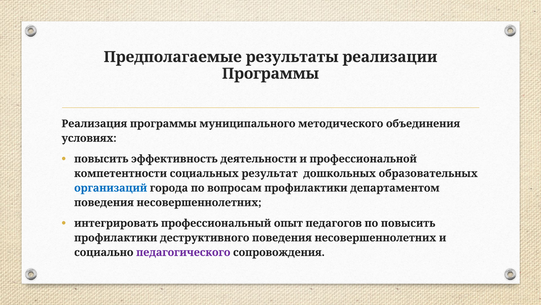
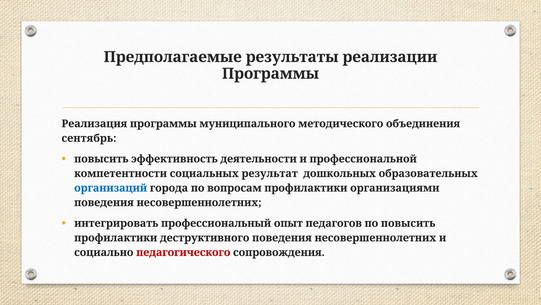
условиях: условиях -> сентябрь (89, 138)
департаментом: департаментом -> организациями (395, 188)
педагогического colour: purple -> red (183, 252)
